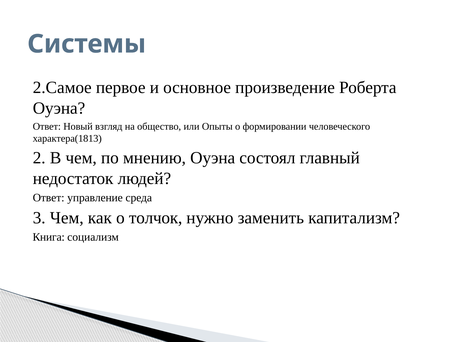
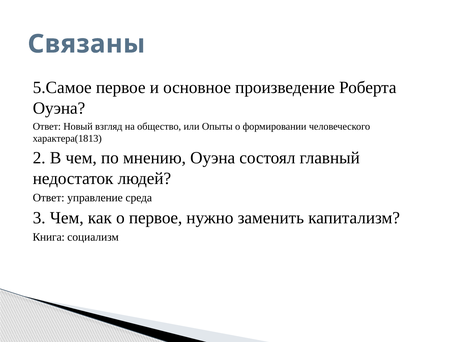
Системы: Системы -> Связаны (86, 44)
2.Самое: 2.Самое -> 5.Самое (62, 88)
о толчок: толчок -> первое (156, 218)
